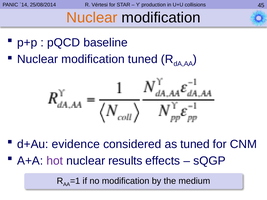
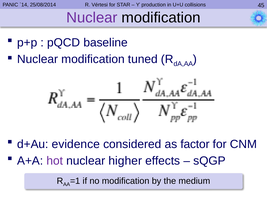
Nuclear colour: orange -> purple (92, 18)
as tuned: tuned -> factor (195, 144)
results: results -> higher (125, 161)
